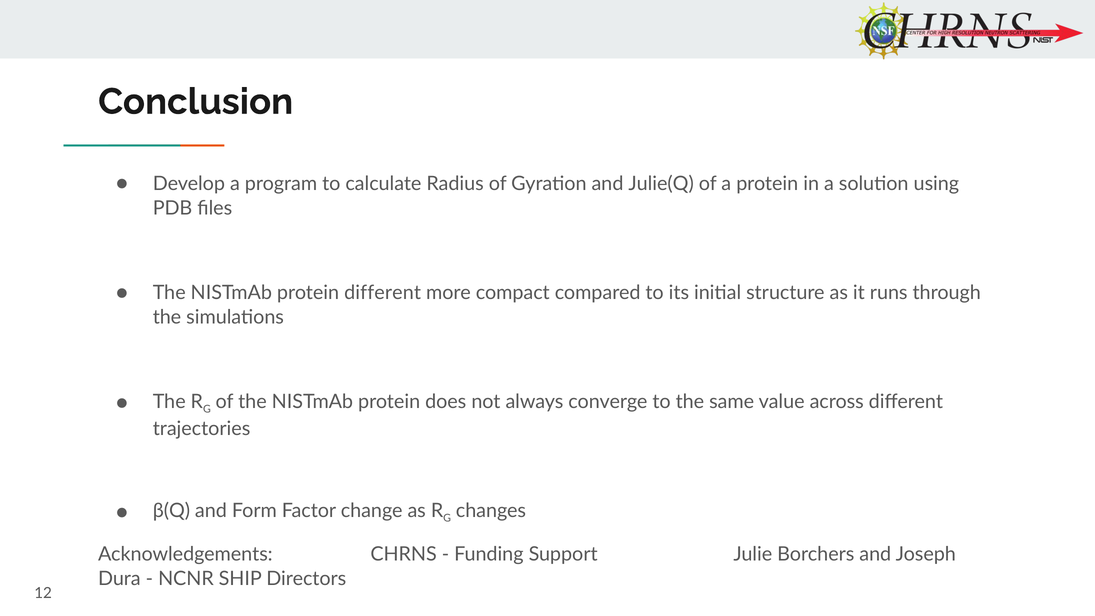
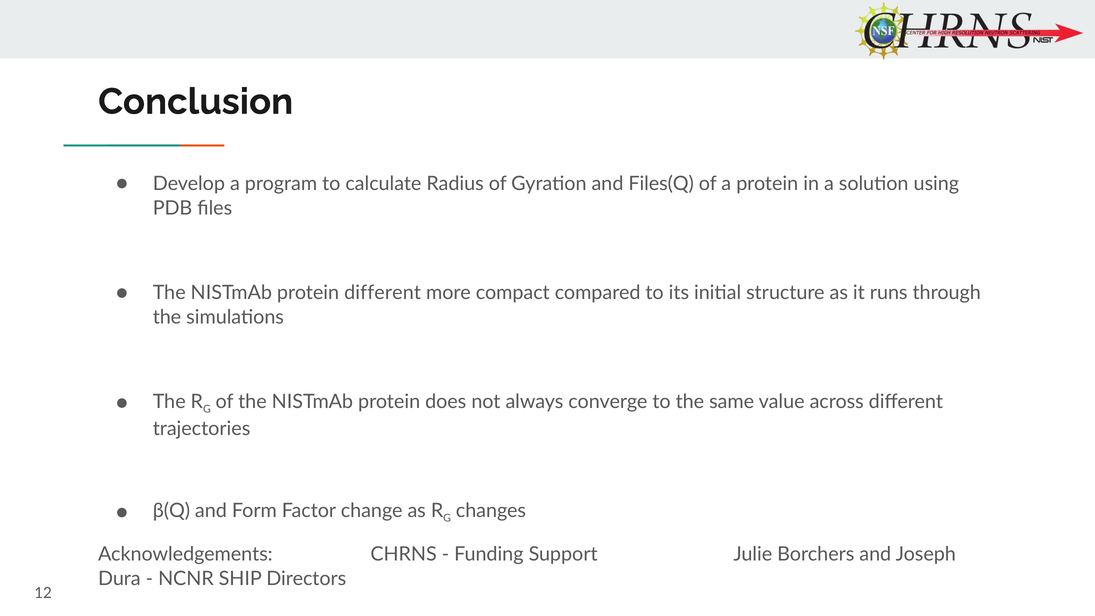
Julie(Q: Julie(Q -> Files(Q (661, 184)
